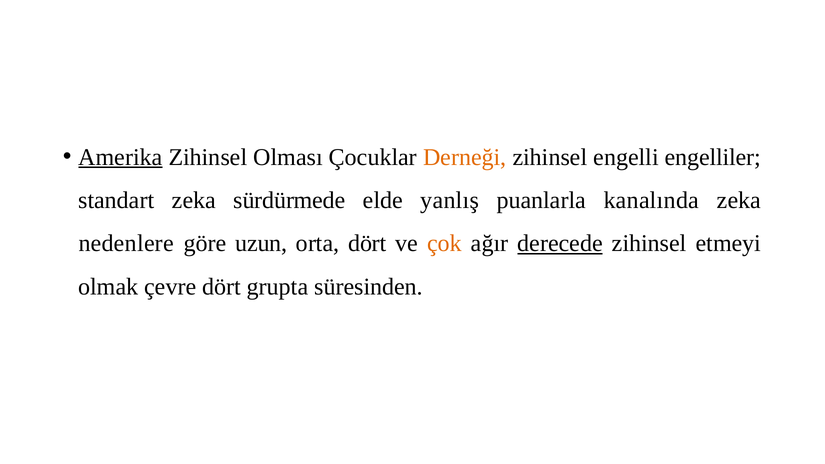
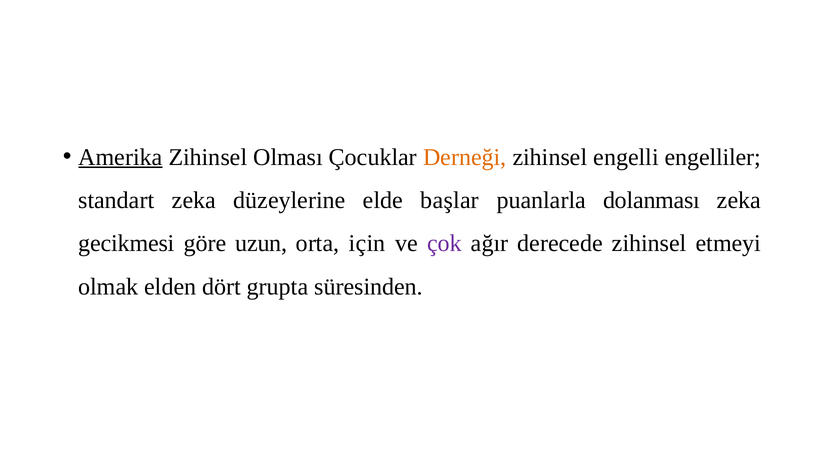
sürdürmede: sürdürmede -> düzeylerine (289, 200)
yanlış: yanlış -> başlar (450, 200)
kanalında: kanalında -> dolanması (652, 200)
nedenlere: nedenlere -> gecikmesi (126, 244)
orta dört: dört -> için (367, 244)
çok colour: orange -> purple (444, 244)
derecede underline: present -> none (560, 244)
çevre: çevre -> elden (170, 287)
